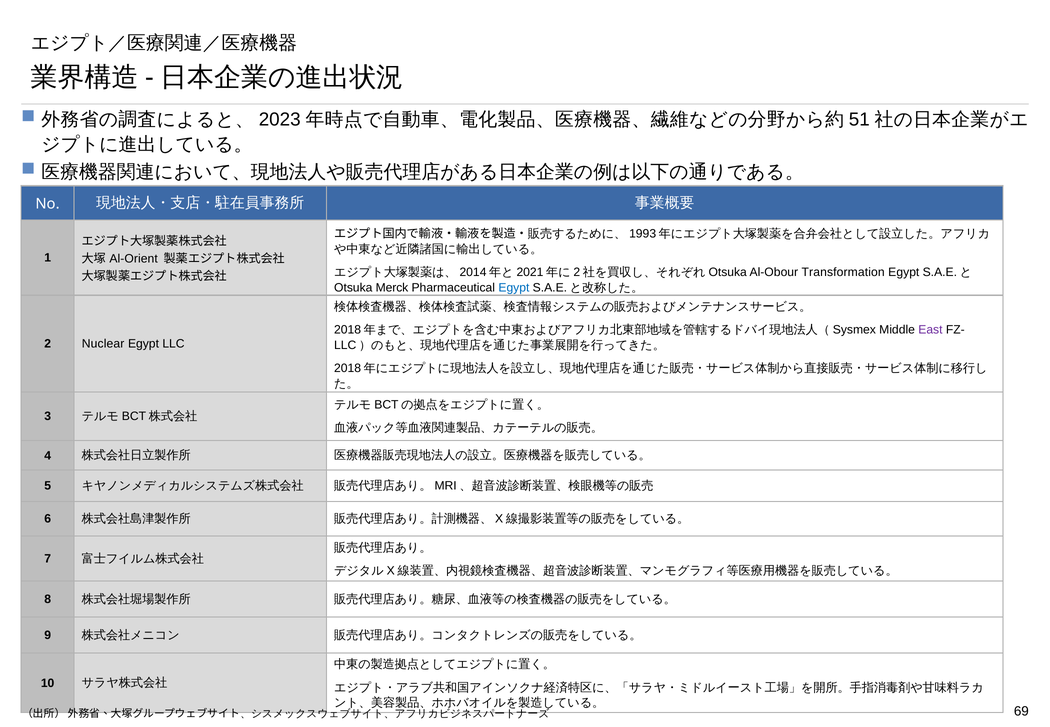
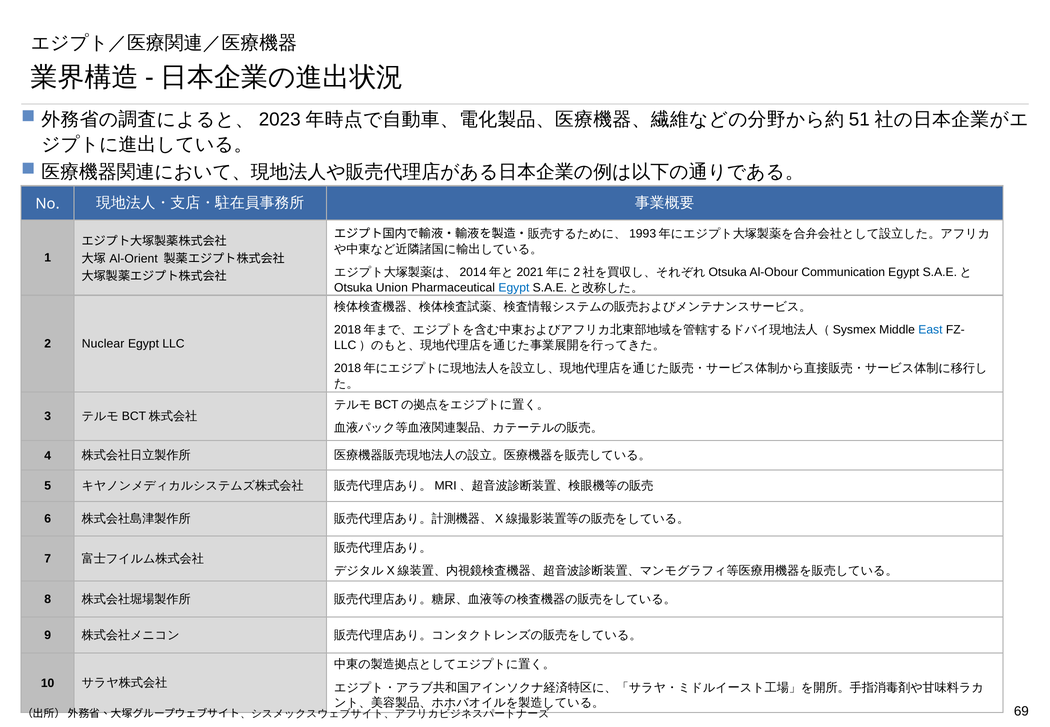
Transformation: Transformation -> Communication (843, 272)
Merck: Merck -> Union (392, 287)
East colour: purple -> blue (930, 330)
